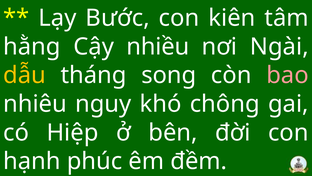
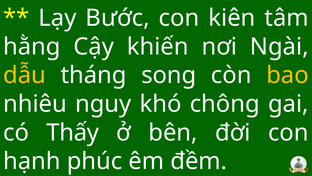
nhiều: nhiều -> khiến (158, 47)
bao colour: pink -> yellow (287, 75)
Hiệp: Hiệp -> Thấy (73, 132)
